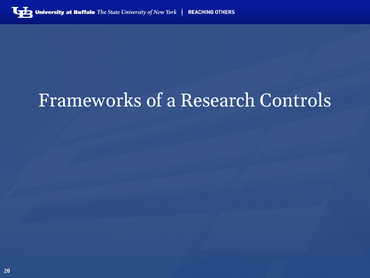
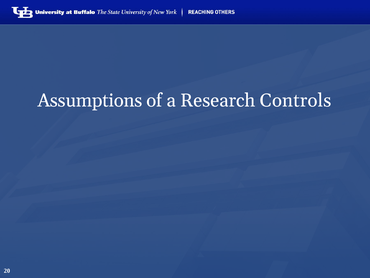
Frameworks: Frameworks -> Assumptions (90, 100)
